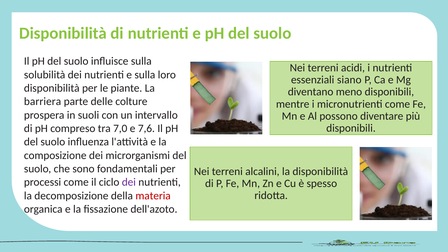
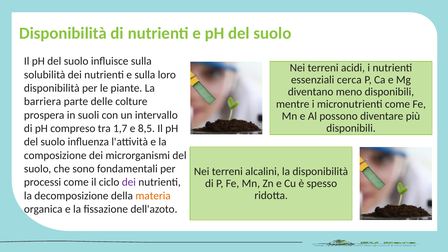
siano: siano -> cerca (349, 80)
7,0: 7,0 -> 1,7 (120, 128)
7,6: 7,6 -> 8,5 (146, 128)
materia colour: red -> orange (153, 196)
